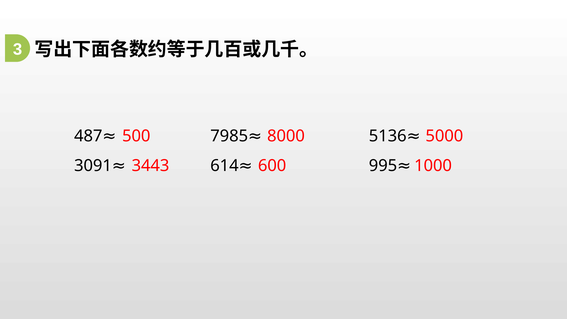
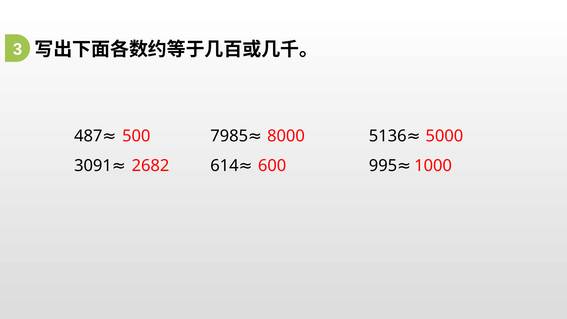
3443: 3443 -> 2682 (150, 166)
